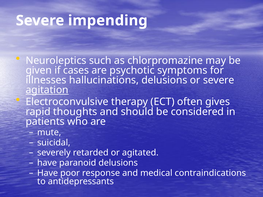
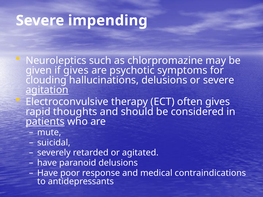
if cases: cases -> gives (76, 70)
illnesses: illnesses -> clouding (46, 80)
patients underline: none -> present (45, 122)
